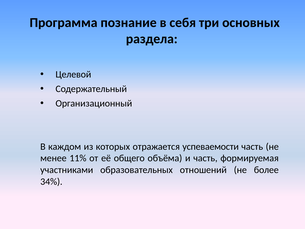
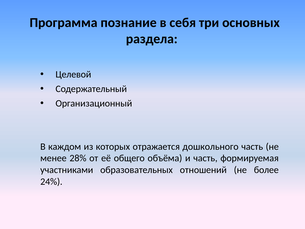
успеваемости: успеваемости -> дошкольного (211, 146)
11%: 11% -> 28% (78, 158)
34%: 34% -> 24% (51, 181)
